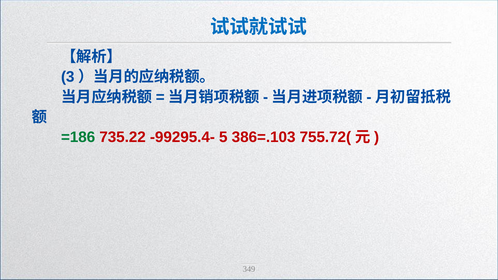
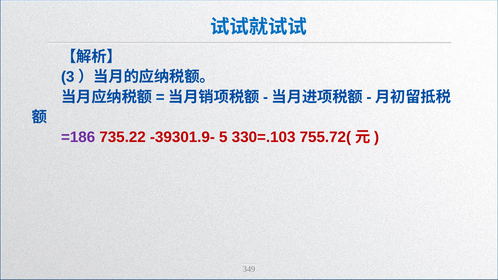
=186 colour: green -> purple (78, 137)
-99295.4-: -99295.4- -> -39301.9- (182, 137)
386=.103: 386=.103 -> 330=.103 (264, 137)
